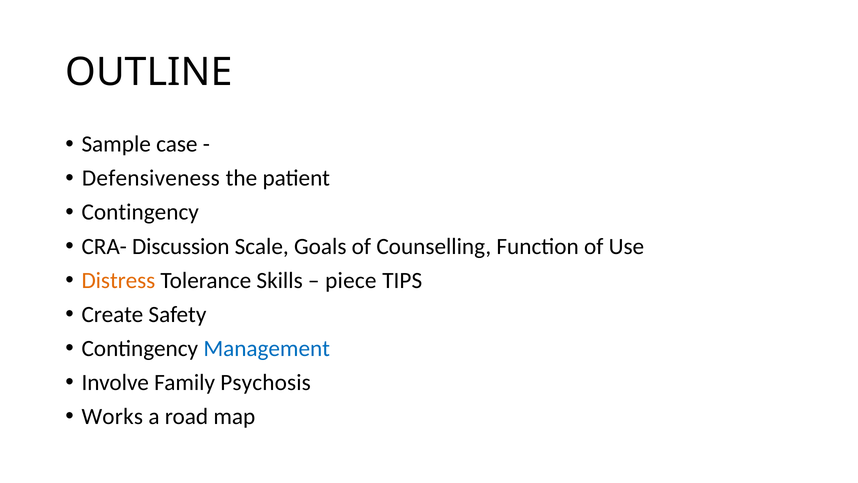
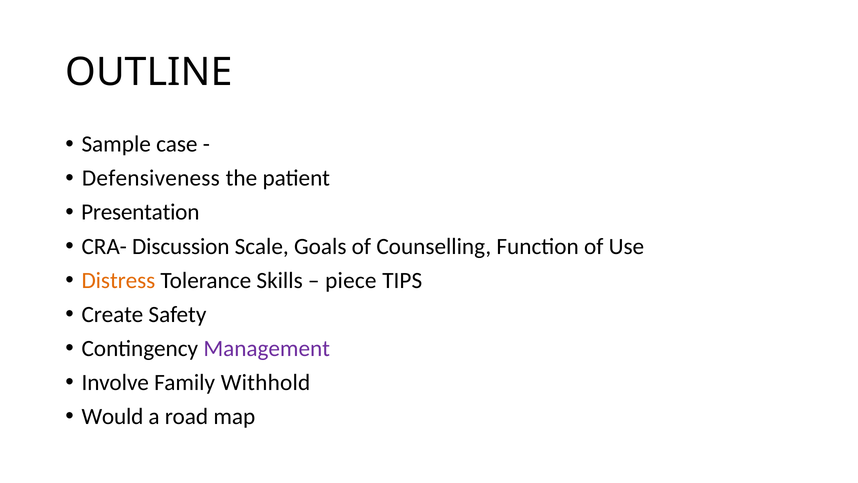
Contingency: Contingency -> Presentation (140, 212)
Management colour: blue -> purple (267, 348)
Psychosis: Psychosis -> Withhold (266, 382)
Works: Works -> Would (112, 416)
